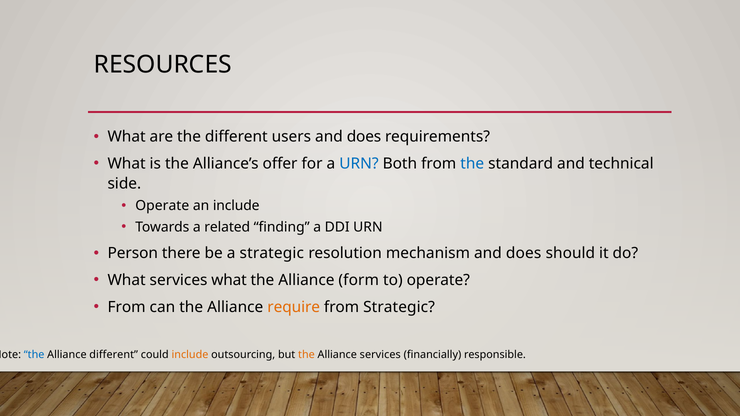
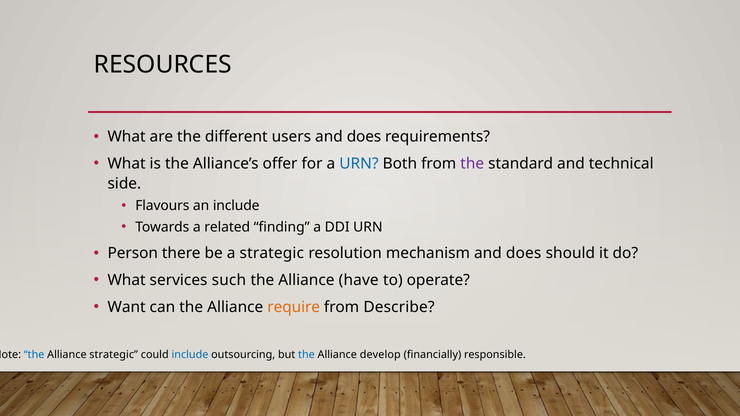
the colour: blue -> purple (472, 164)
Operate: Operate -> Flavours (162, 206)
services what: what -> such (229, 280)
form: form -> have (359, 280)
From: From -> Want (127, 307)
from Strategic: Strategic -> Describe (399, 307)
Alliance different: different -> strategic (114, 355)
include colour: orange -> blue (190, 355)
the colour: orange -> blue (306, 355)
Alliance services: services -> develop (380, 355)
